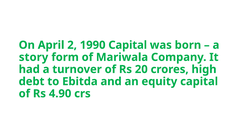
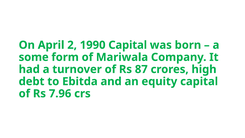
story: story -> some (34, 57)
20: 20 -> 87 (141, 69)
4.90: 4.90 -> 7.96 (60, 93)
